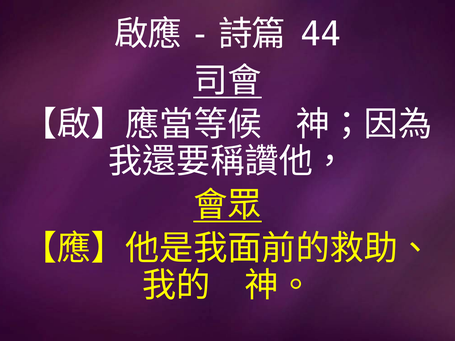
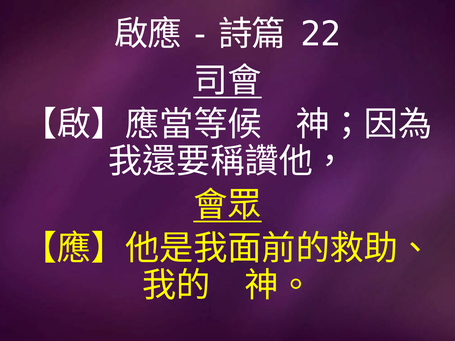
44: 44 -> 22 (321, 34)
